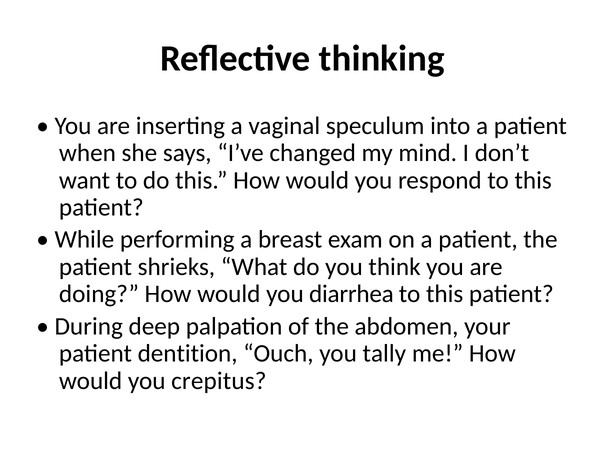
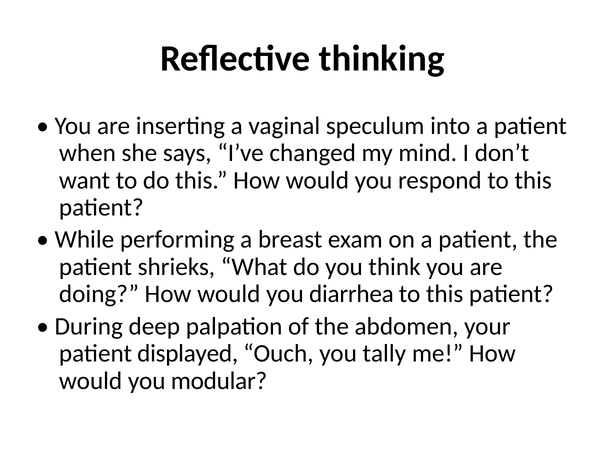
dentition: dentition -> displayed (188, 353)
crepitus: crepitus -> modular (219, 380)
